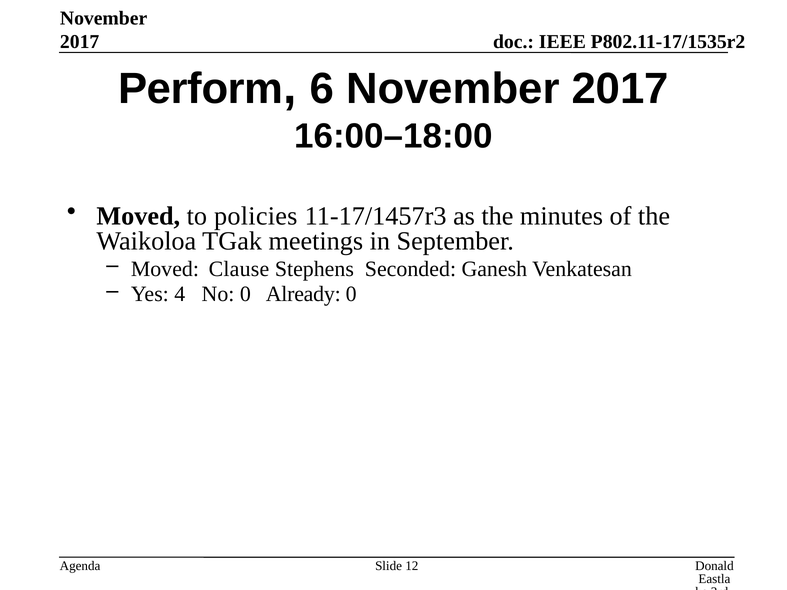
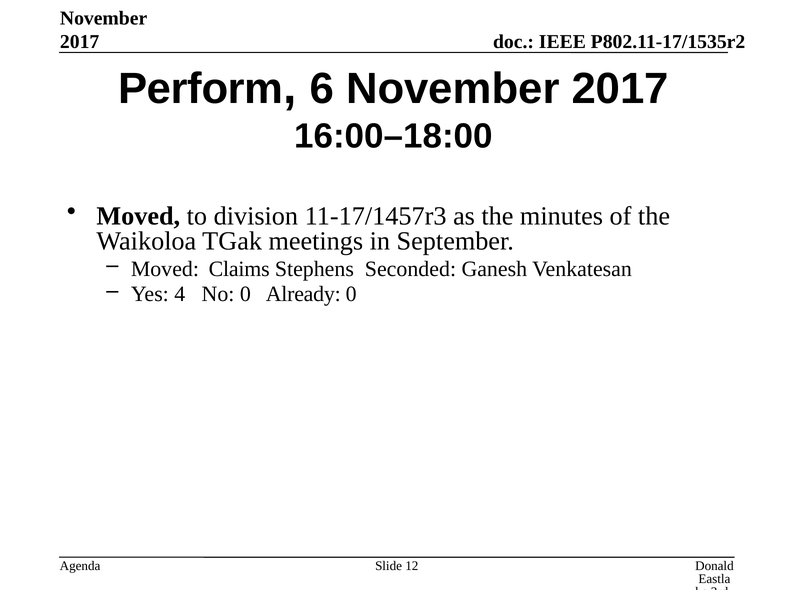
policies: policies -> division (256, 216)
Clause: Clause -> Claims (239, 269)
